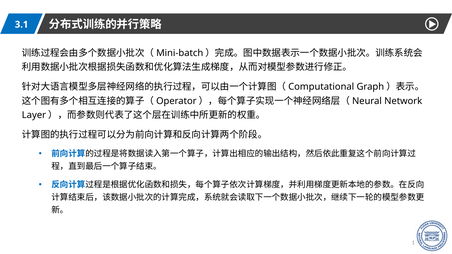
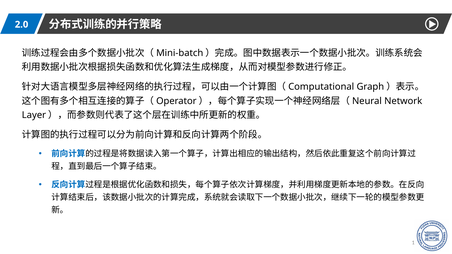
3.1: 3.1 -> 2.0 (22, 25)
